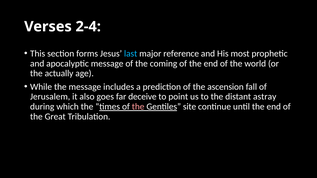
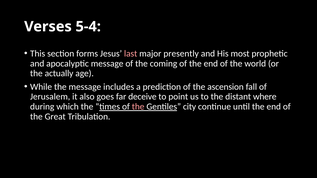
2-4: 2-4 -> 5-4 (88, 27)
last colour: light blue -> pink (131, 54)
reference: reference -> presently (181, 54)
astray: astray -> where (265, 97)
site: site -> city (190, 107)
